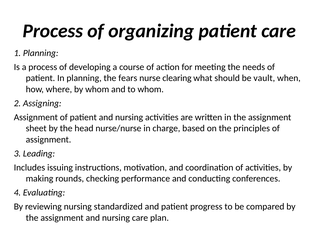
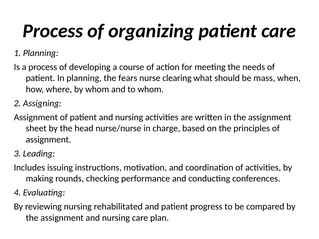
vault: vault -> mass (264, 78)
standardized: standardized -> rehabilitated (118, 207)
